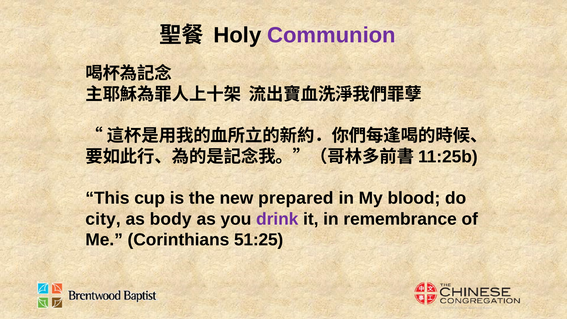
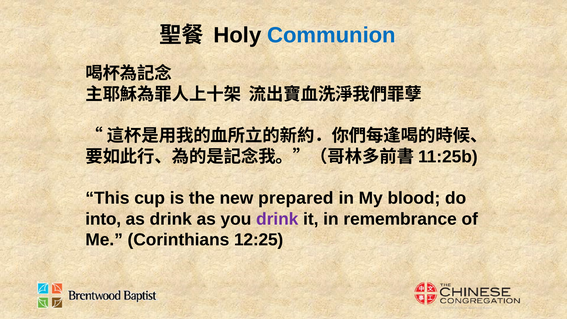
Communion colour: purple -> blue (332, 35)
city: city -> into (103, 219)
as body: body -> drink (171, 219)
51:25: 51:25 -> 12:25 (259, 240)
